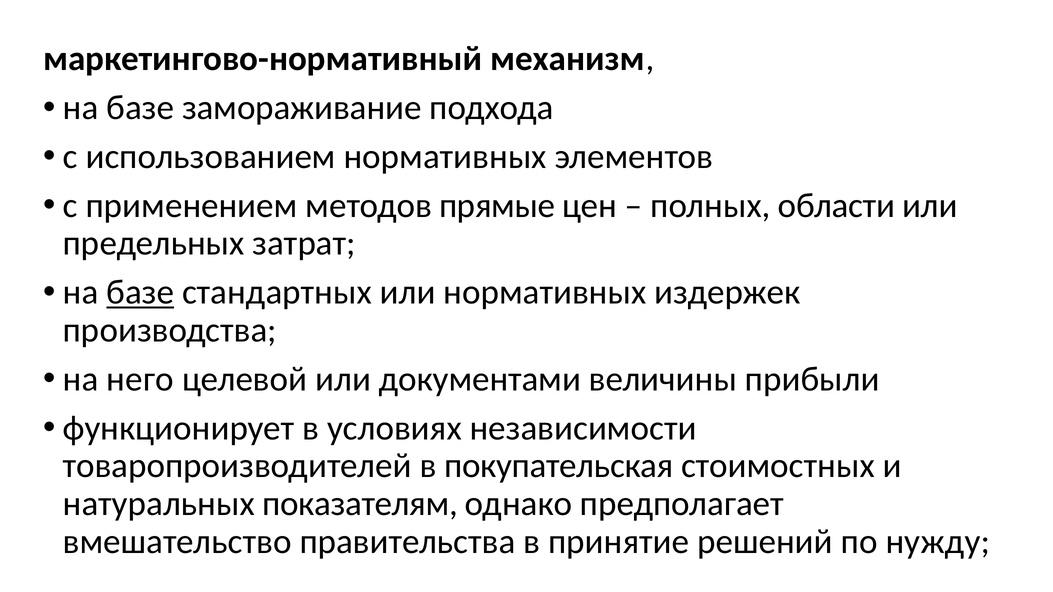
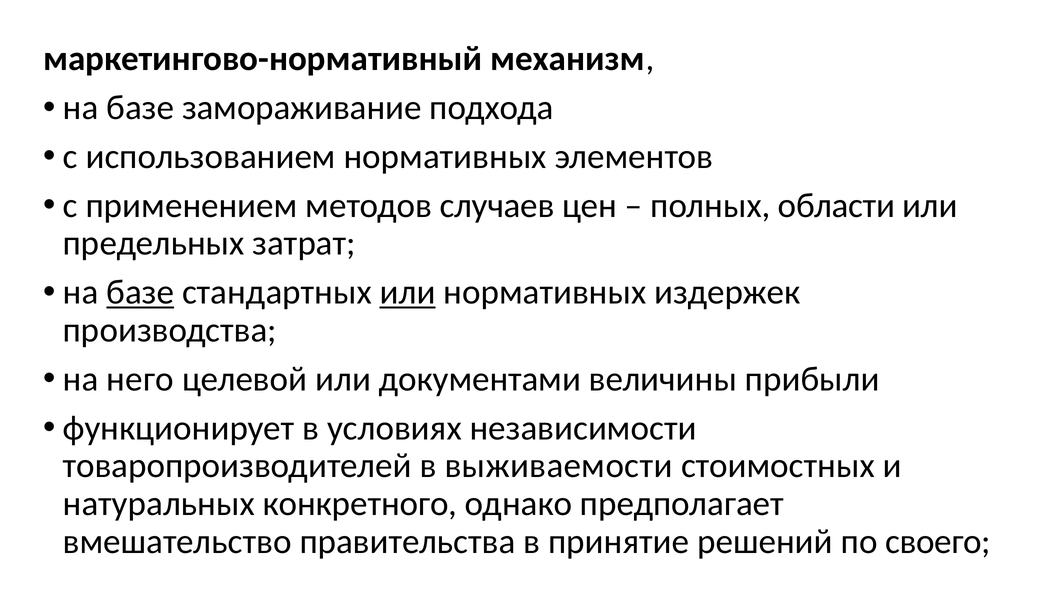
прямые: прямые -> случаев (497, 206)
или underline: none -> present (408, 292)
покупательская: покупательская -> выживаемости (559, 466)
показателям: показателям -> конкретного (360, 504)
нужду: нужду -> своего (938, 542)
